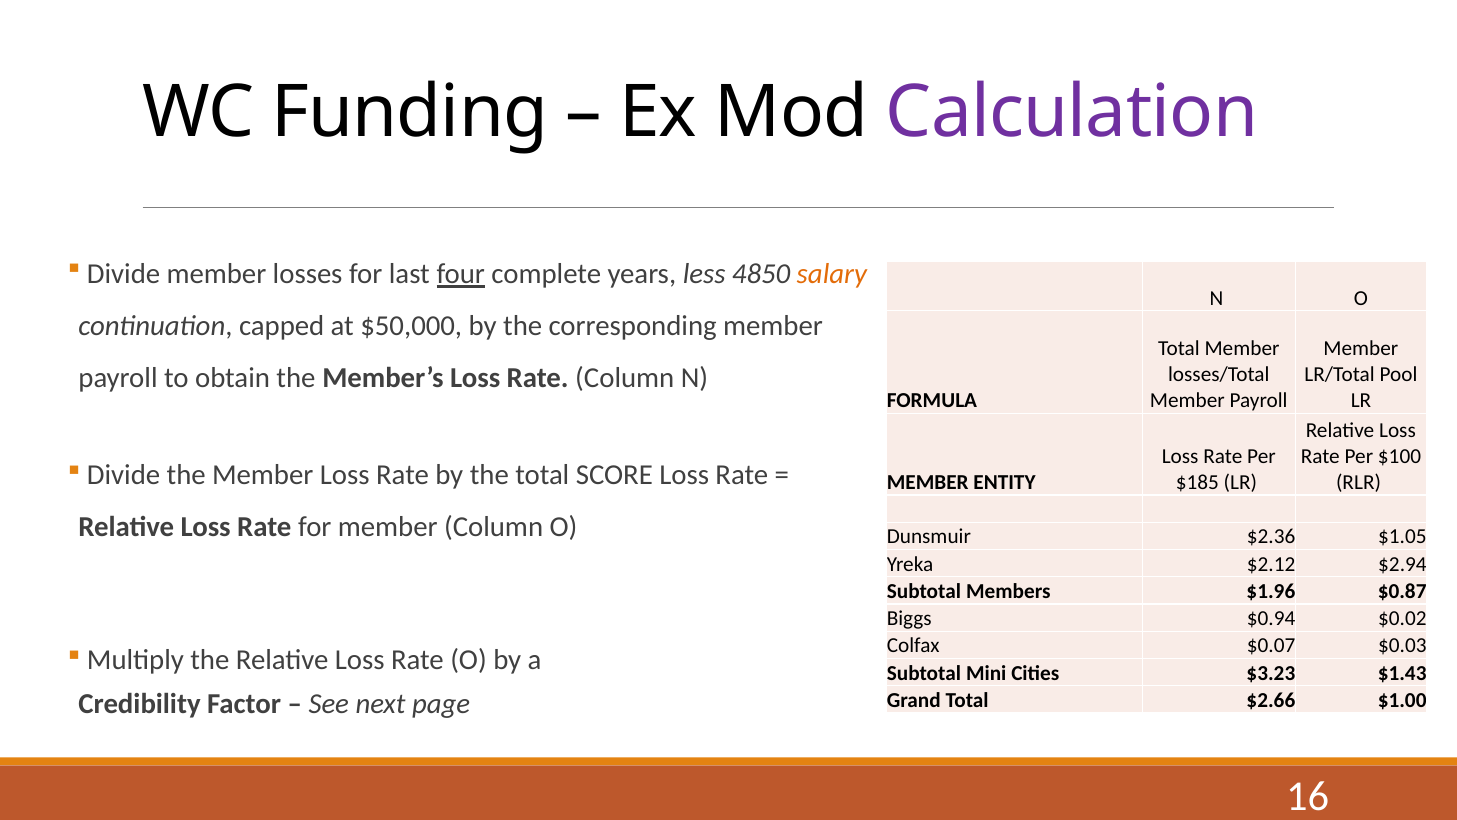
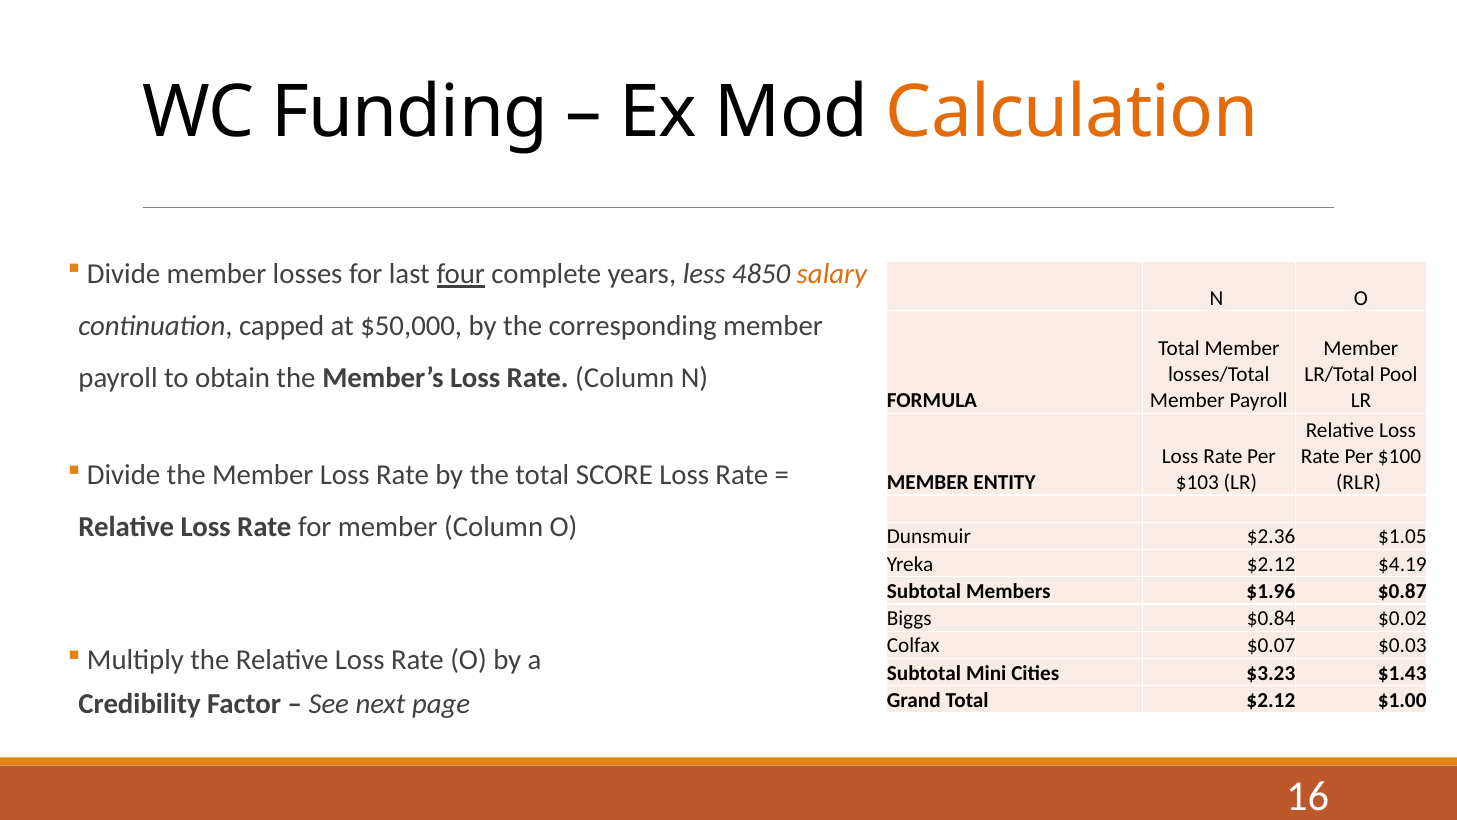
Calculation colour: purple -> orange (1072, 112)
$185: $185 -> $103 (1197, 482)
$2.94: $2.94 -> $4.19 (1402, 564)
$0.94: $0.94 -> $0.84 (1271, 618)
Total $2.66: $2.66 -> $2.12 (1271, 700)
